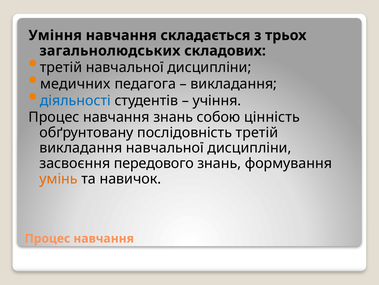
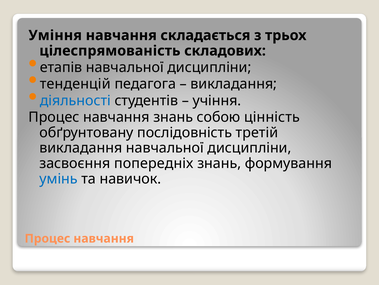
загальнолюдських: загальнолюдських -> цілеспрямованість (110, 51)
третій: третій -> етапів (61, 67)
медичних: медичних -> тенденцій (75, 84)
передового: передового -> попередніх (154, 163)
умінь colour: orange -> blue (59, 178)
